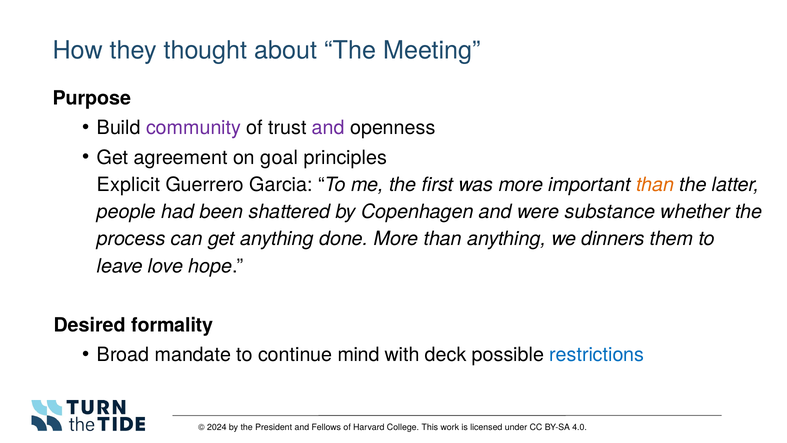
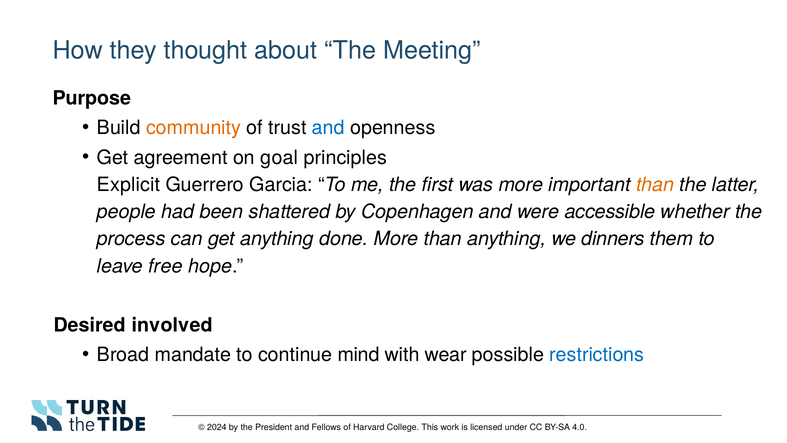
community colour: purple -> orange (194, 128)
and colour: purple -> blue (328, 128)
substance: substance -> accessible (610, 212)
love: love -> free (165, 266)
formality: formality -> involved (172, 325)
deck: deck -> wear (446, 355)
